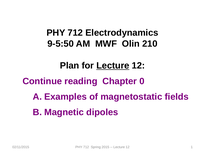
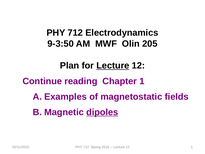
9-5:50: 9-5:50 -> 9-3:50 (61, 44)
210: 210 -> 205 (150, 44)
Chapter 0: 0 -> 1 (142, 81)
dipoles underline: none -> present (102, 112)
